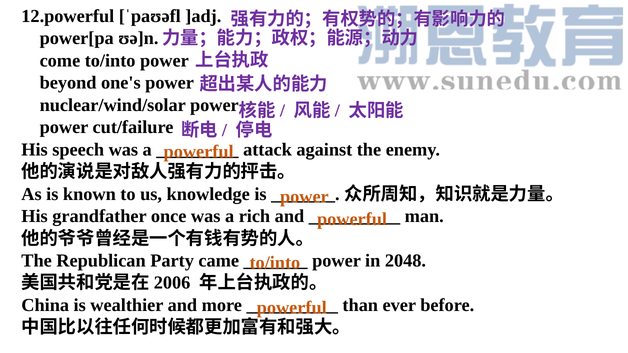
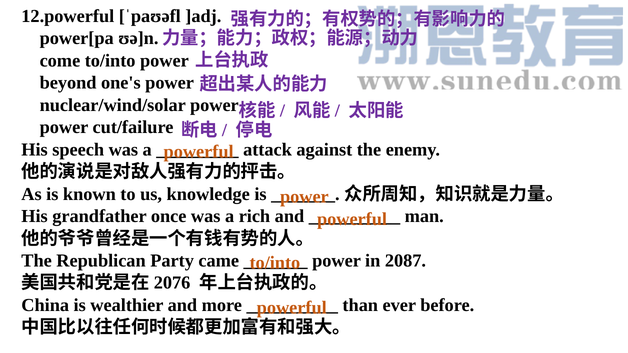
2048: 2048 -> 2087 (405, 261)
2006: 2006 -> 2076 (172, 283)
